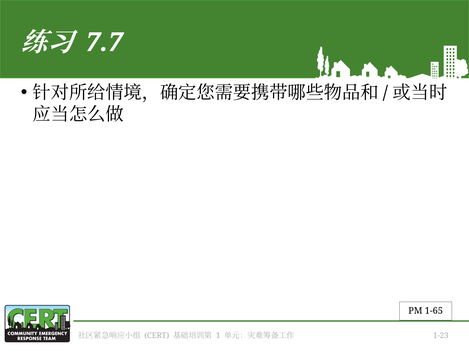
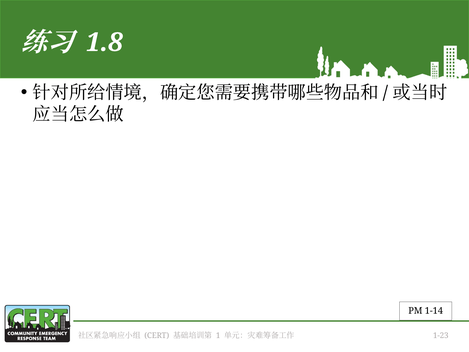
7.7: 7.7 -> 1.8 (104, 42)
1-65: 1-65 -> 1-14 (434, 311)
